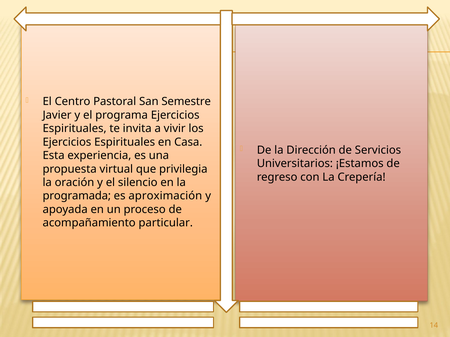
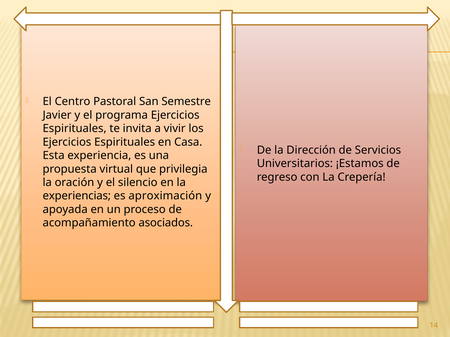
programada: programada -> experiencias (77, 196)
particular: particular -> asociados (166, 223)
